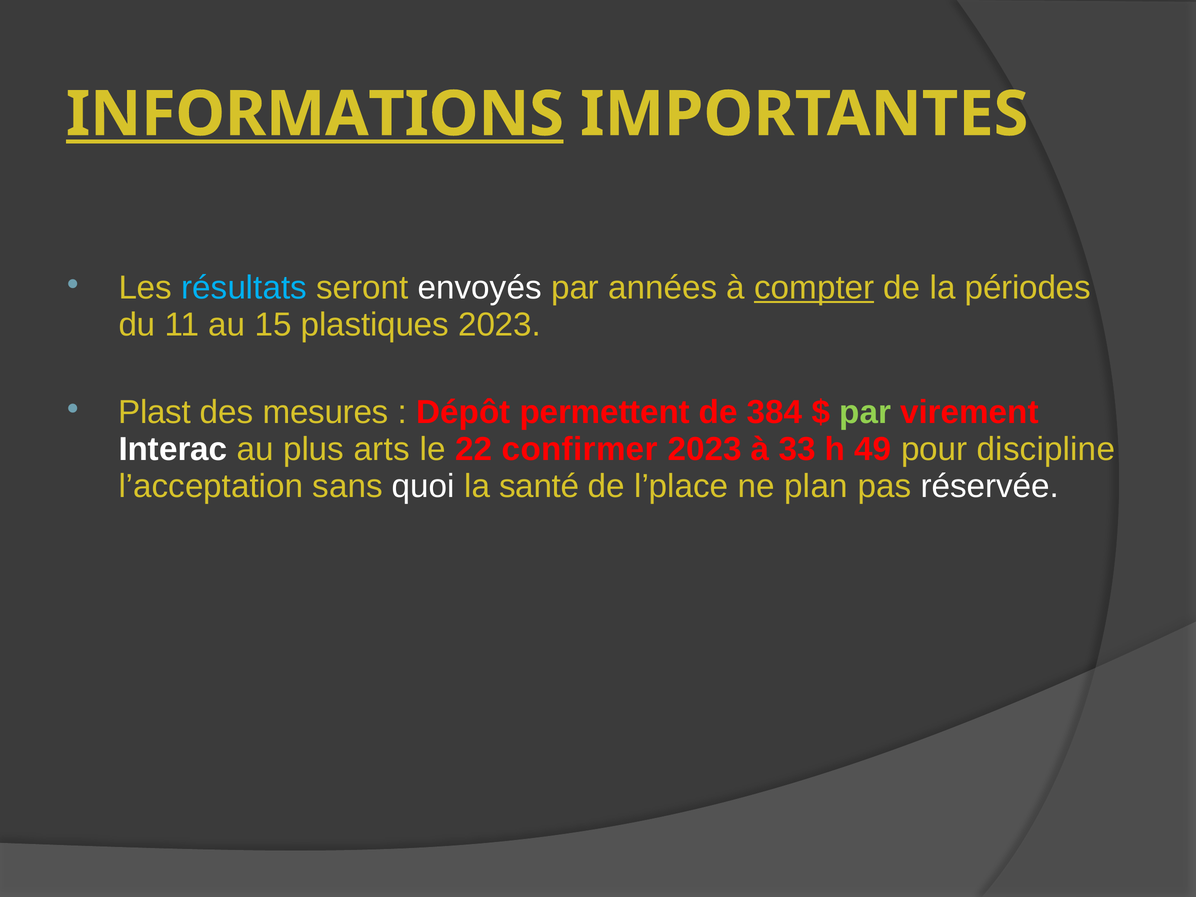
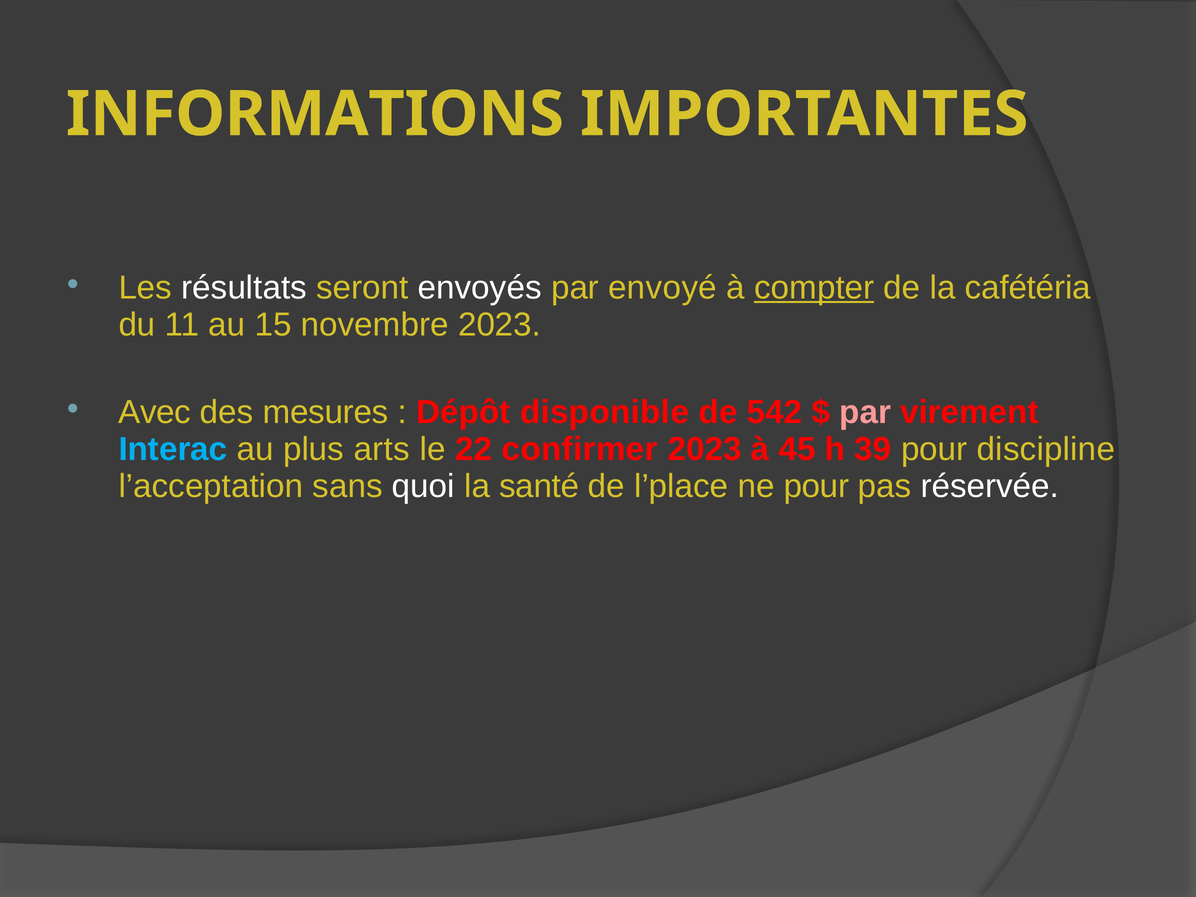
INFORMATIONS underline: present -> none (315, 114)
résultats colour: light blue -> white (244, 288)
années: années -> envoyé (663, 288)
périodes: périodes -> cafétéria (1028, 288)
plastiques: plastiques -> novembre (375, 325)
Plast: Plast -> Avec (155, 412)
permettent: permettent -> disponible (605, 412)
384: 384 -> 542 (775, 412)
par colour: light green -> pink (865, 412)
Interac colour: white -> light blue (173, 449)
33: 33 -> 45 (797, 449)
49: 49 -> 39 (873, 449)
ne plan: plan -> pour (816, 486)
